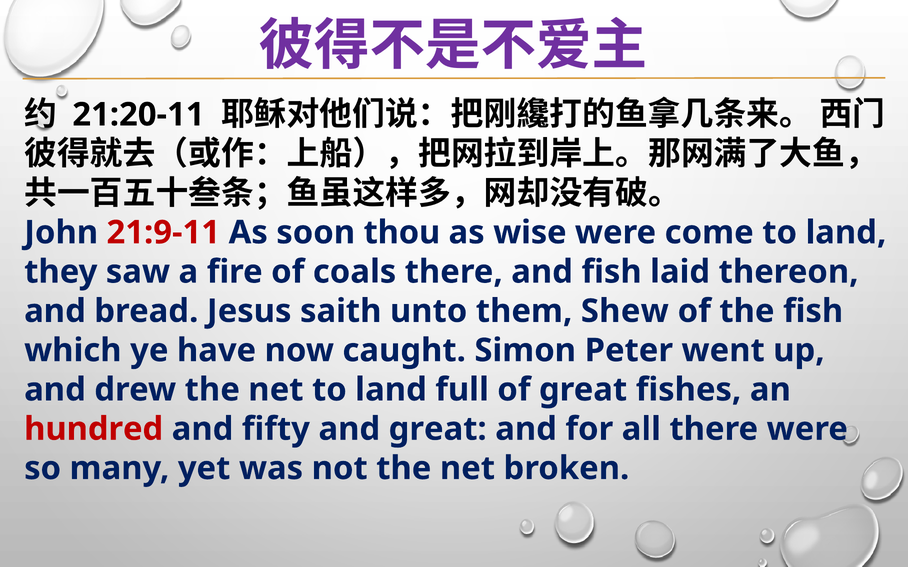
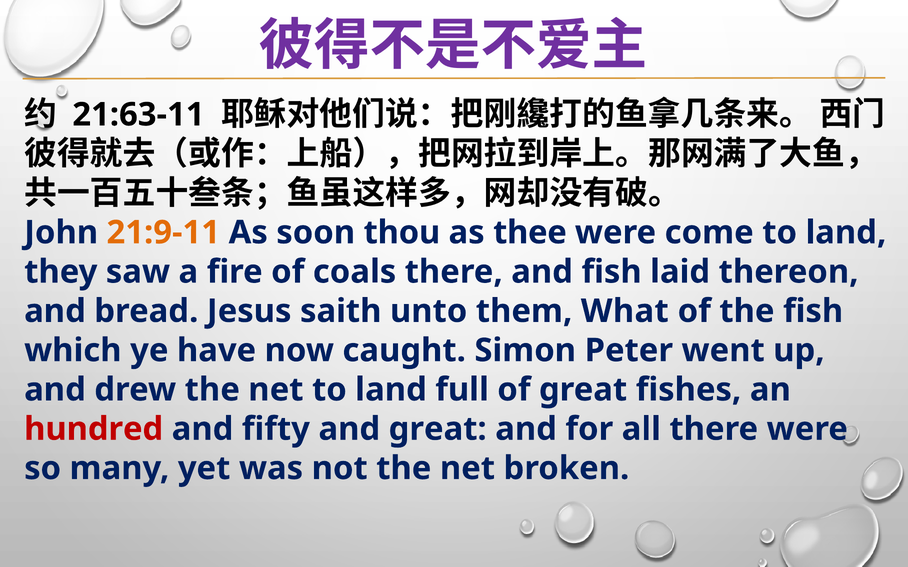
21:20-11: 21:20-11 -> 21:63-11 (138, 115)
21:9-11 colour: red -> orange (163, 233)
wise: wise -> thee (530, 233)
Shew: Shew -> What (625, 311)
